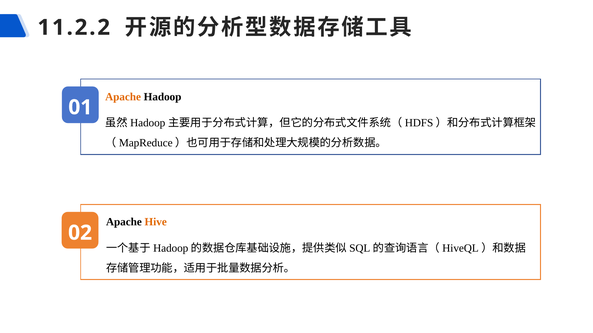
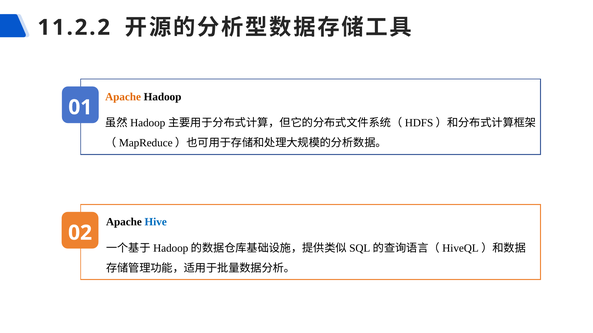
Hive colour: orange -> blue (156, 222)
